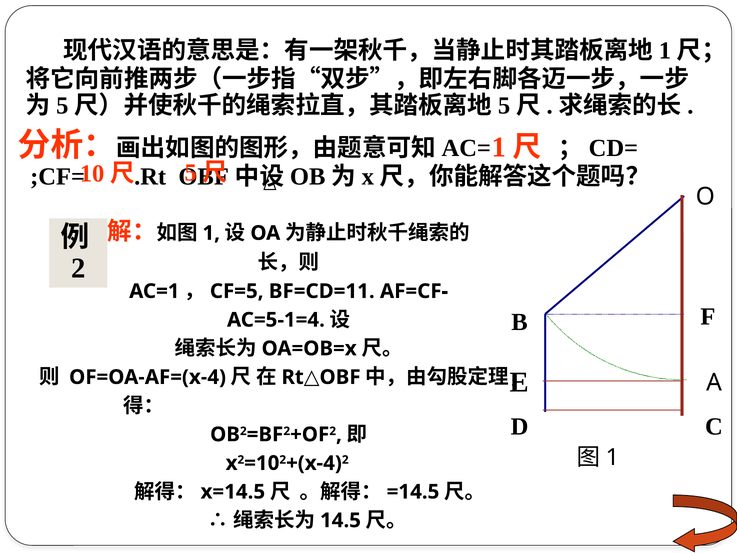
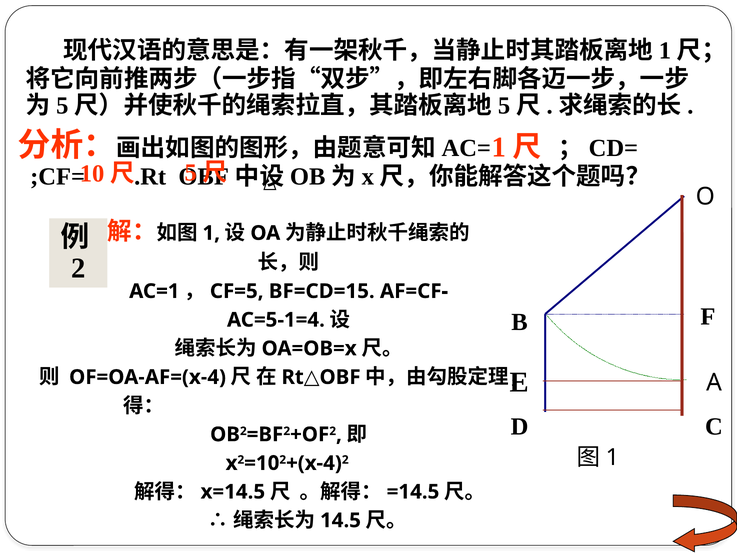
BF=CD=11: BF=CD=11 -> BF=CD=15 (322, 291)
